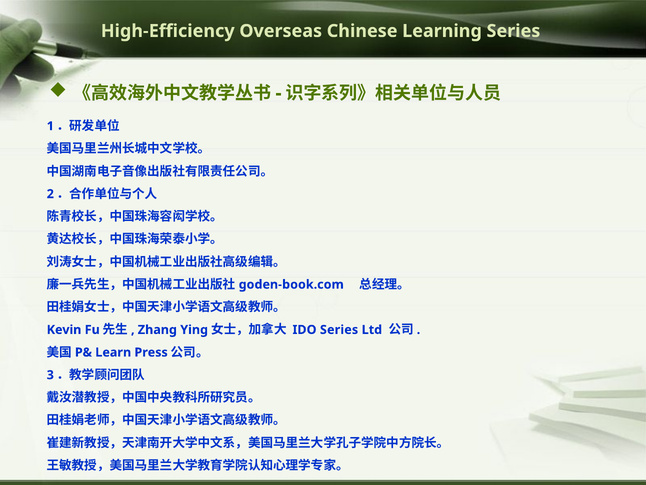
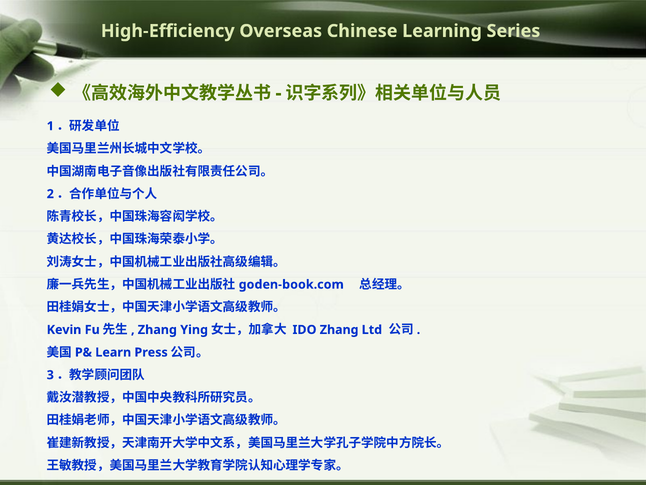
IDO Series: Series -> Zhang (339, 329)
